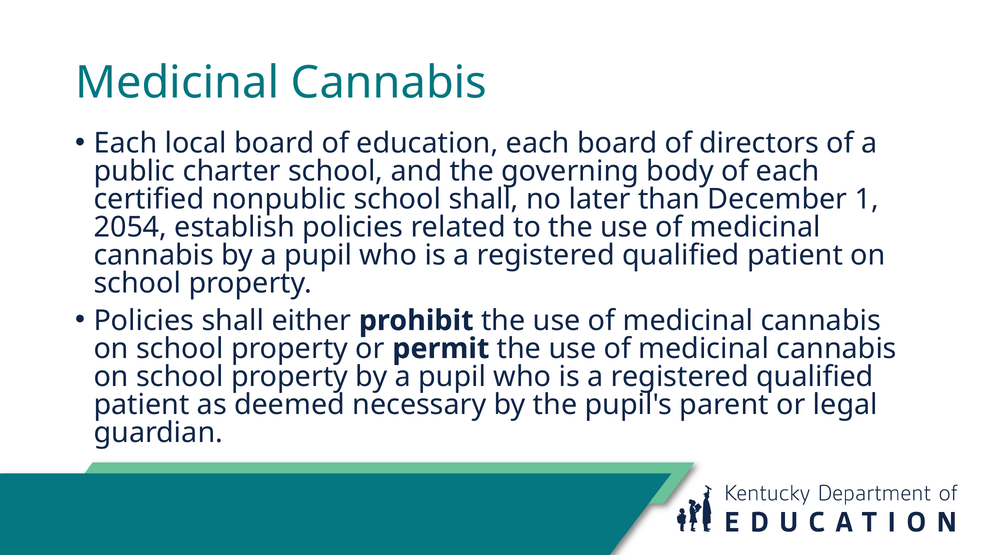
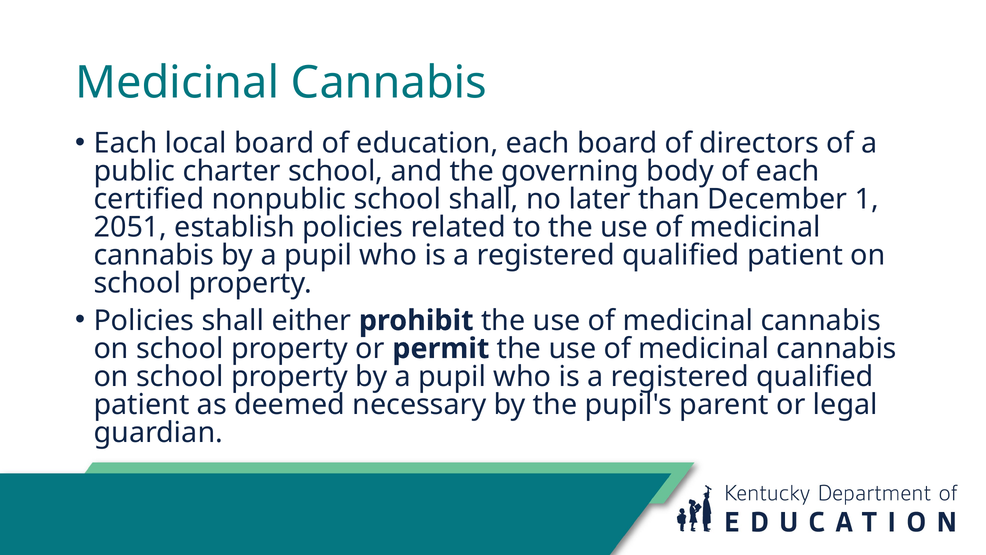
2054: 2054 -> 2051 (130, 227)
